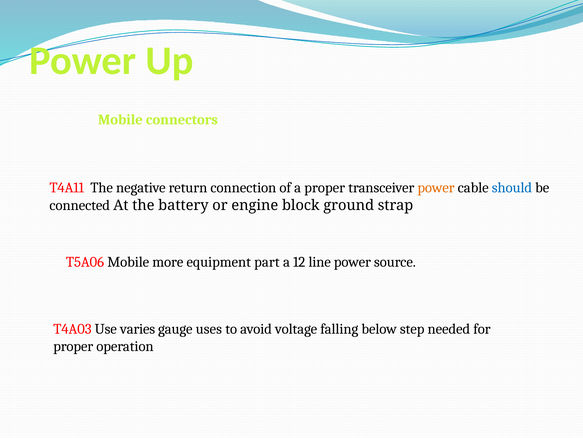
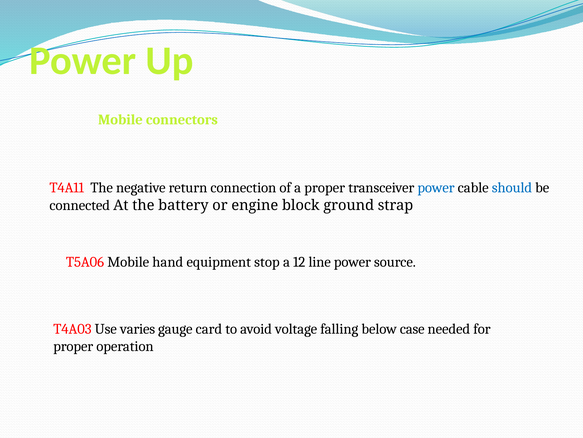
power colour: orange -> blue (436, 188)
more: more -> hand (168, 261)
part: part -> stop (267, 261)
uses: uses -> card (209, 328)
step: step -> case (412, 328)
